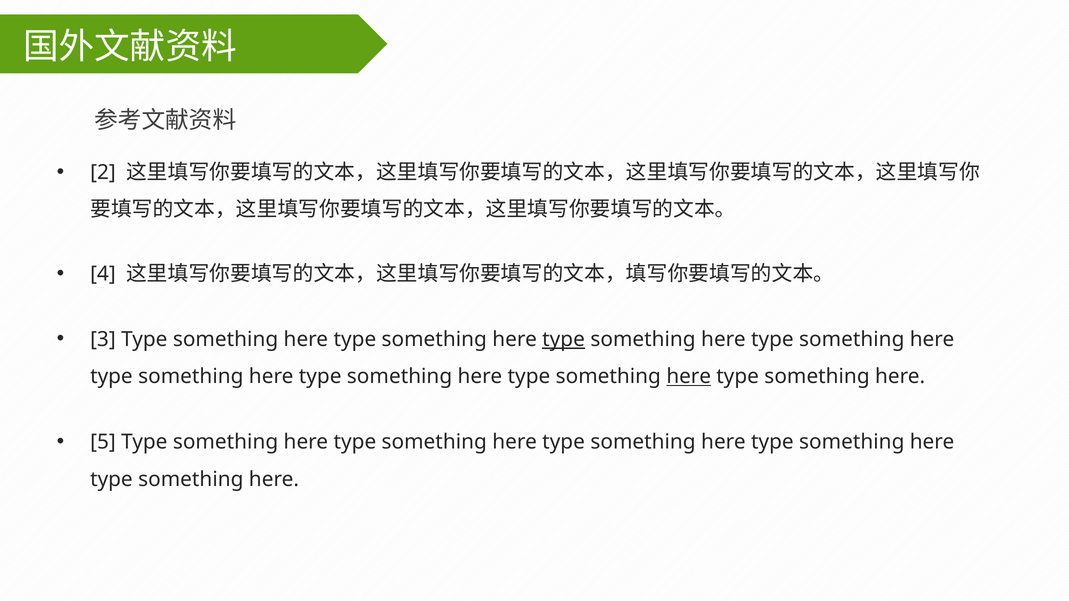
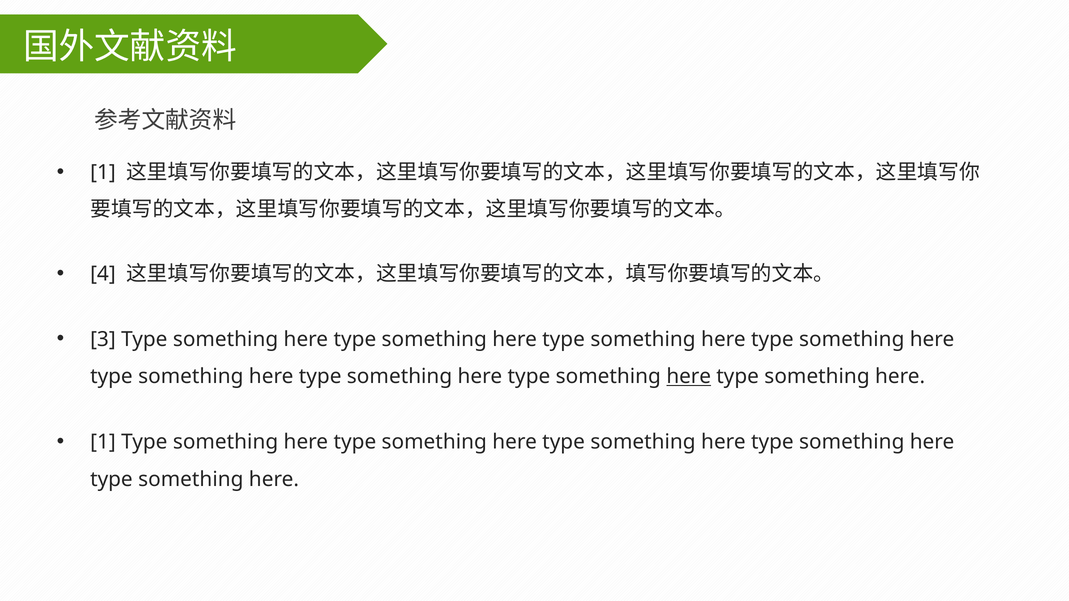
2: 2 -> 1 (103, 172)
type underline: present -> none (564, 339)
5: 5 -> 1 (103, 442)
